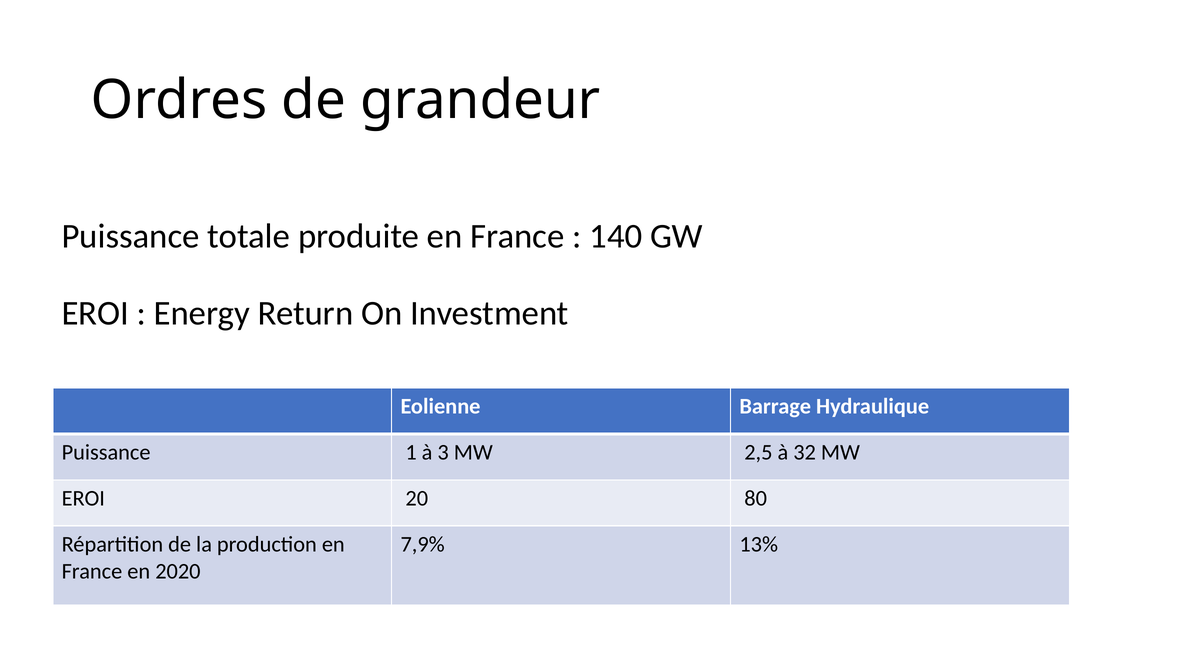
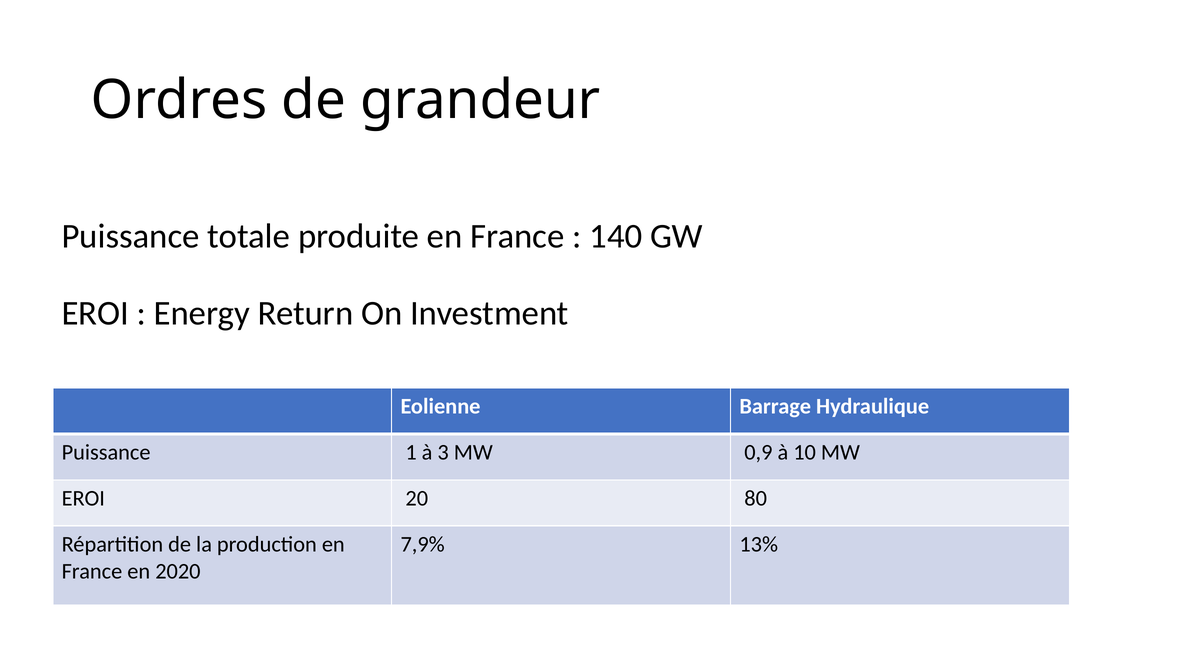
2,5: 2,5 -> 0,9 (758, 452)
32: 32 -> 10 (805, 452)
